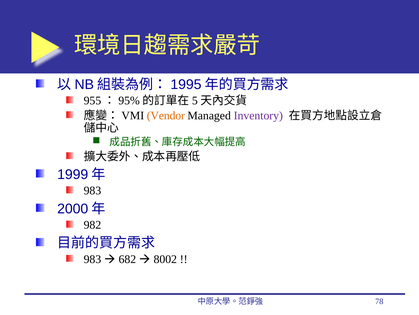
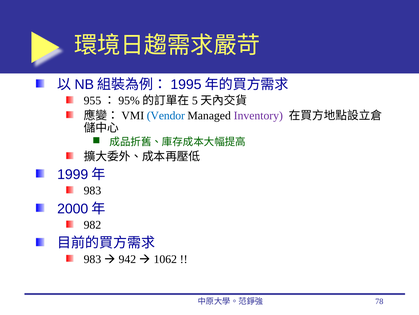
Vendor colour: orange -> blue (166, 115)
682: 682 -> 942 (127, 259)
8002: 8002 -> 1062 (165, 259)
